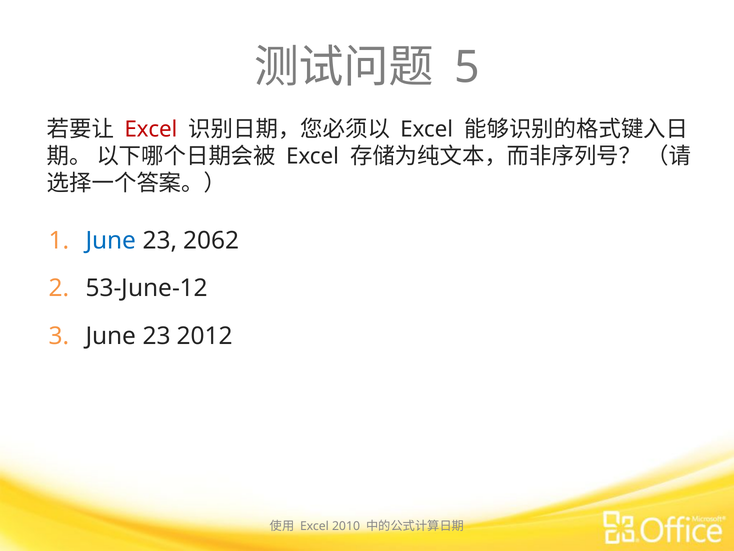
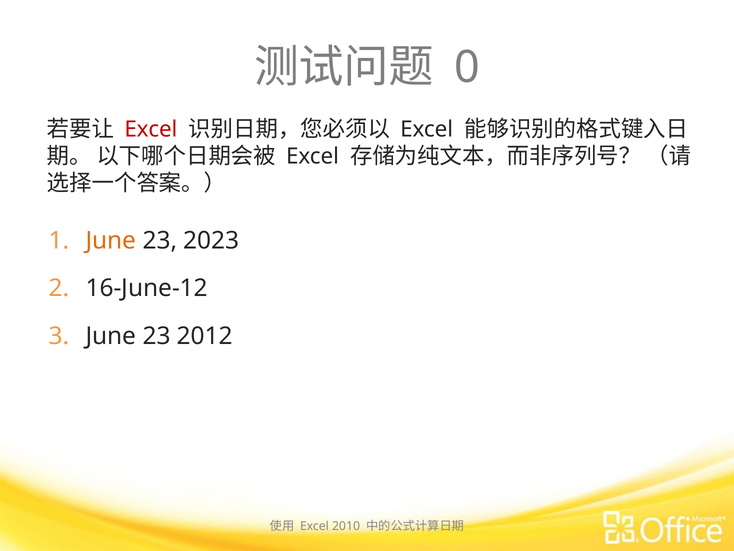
5: 5 -> 0 (467, 67)
June colour: blue -> orange (111, 240)
2062: 2062 -> 2023 (211, 240)
53-June-12: 53-June-12 -> 16-June-12 (147, 288)
